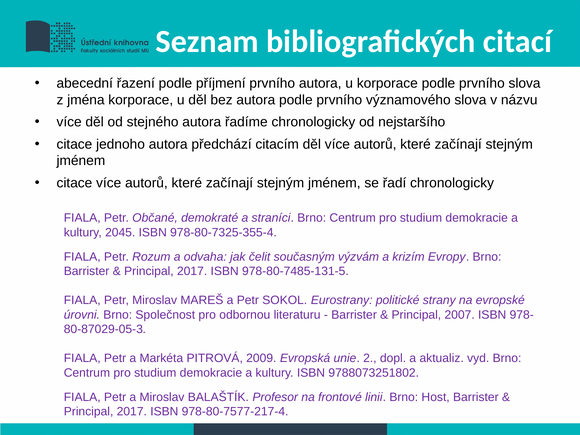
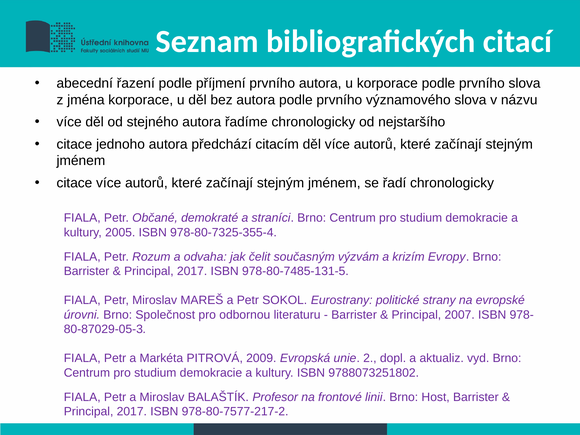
2045: 2045 -> 2005 (120, 232)
978-80-7577-217-4: 978-80-7577-217-4 -> 978-80-7577-217-2 (235, 412)
